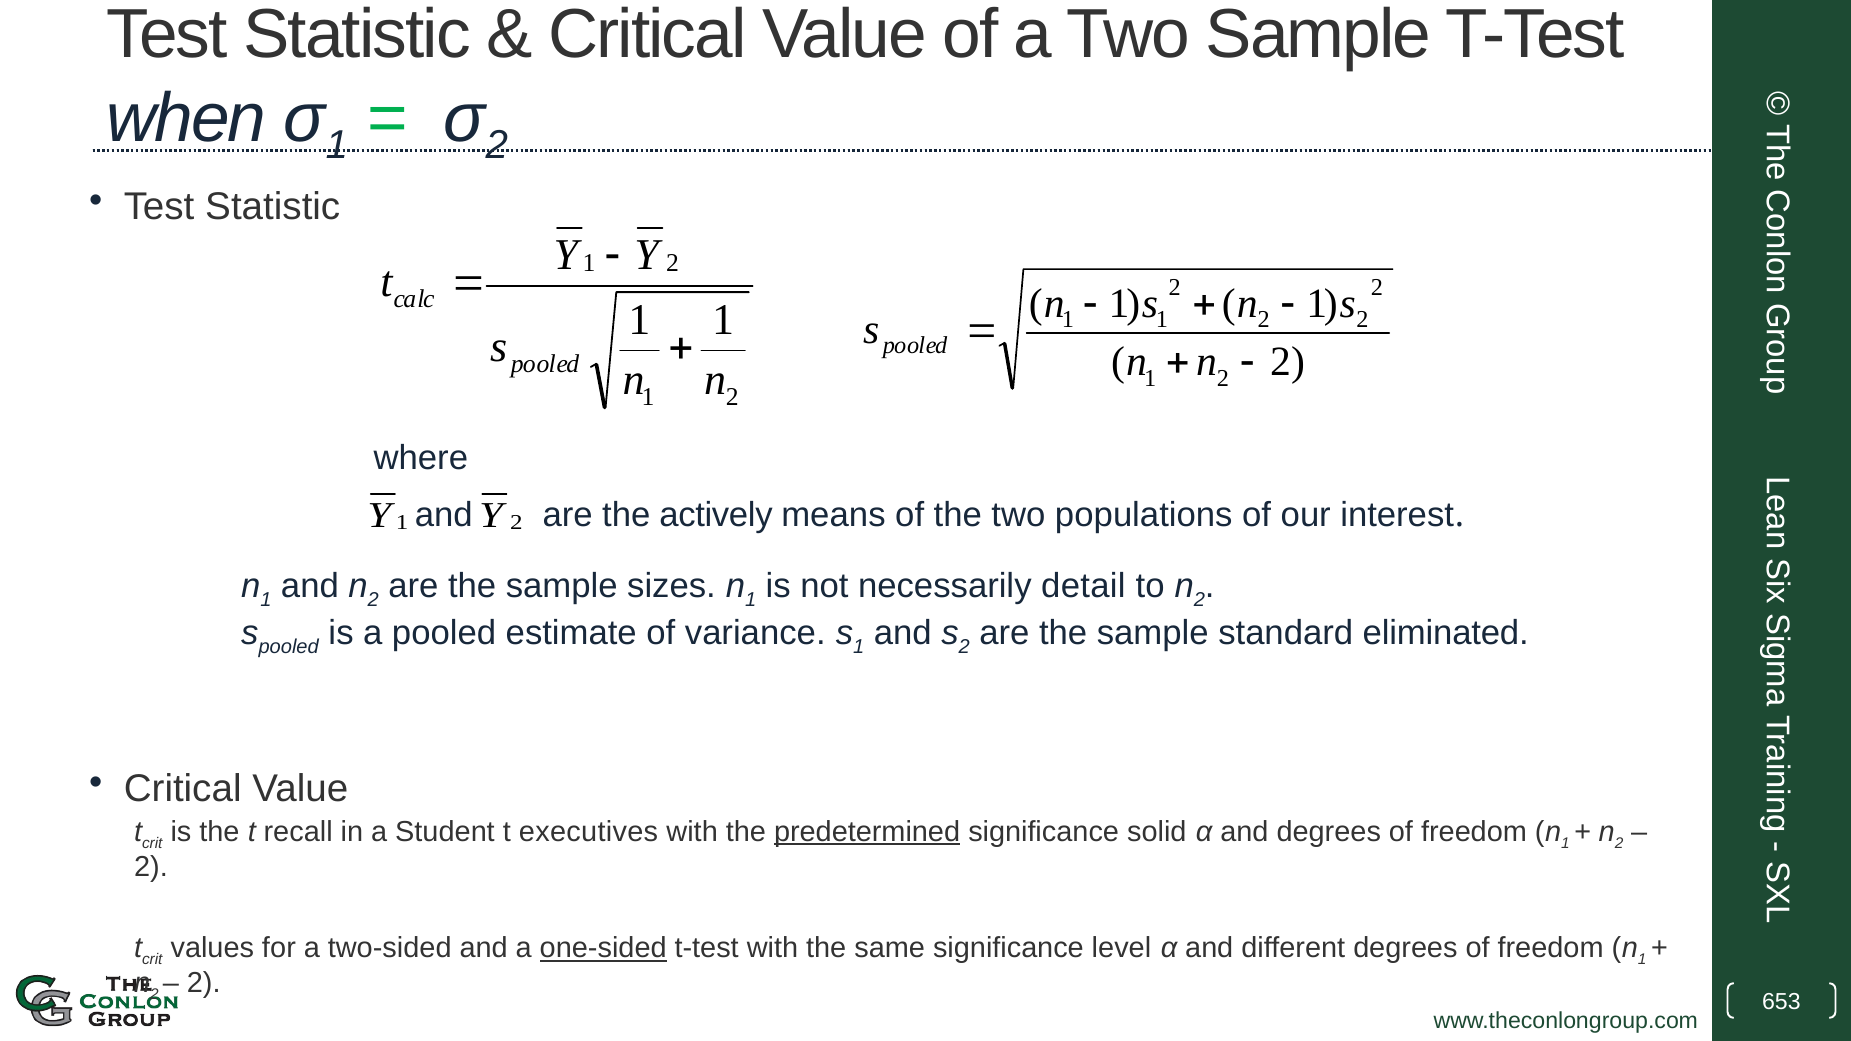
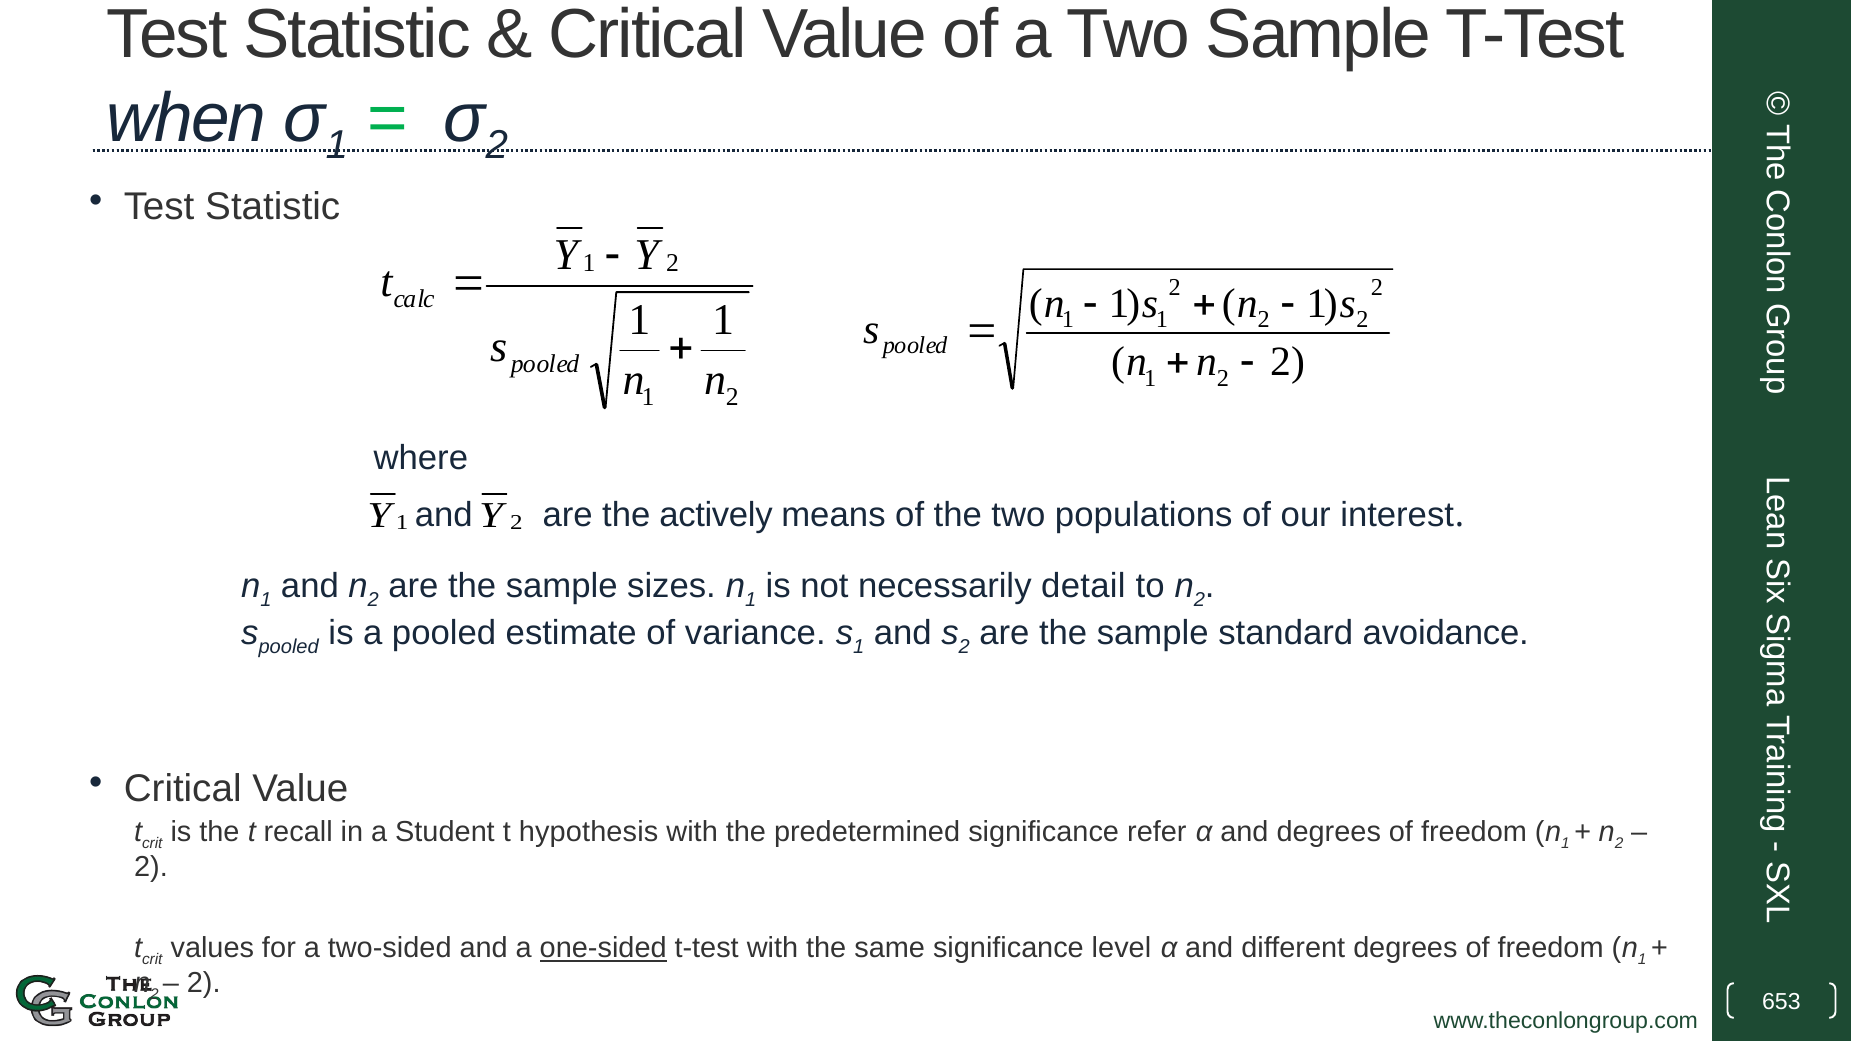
eliminated: eliminated -> avoidance (1446, 634)
executives: executives -> hypothesis (589, 832)
predetermined underline: present -> none (867, 832)
solid: solid -> refer (1157, 832)
